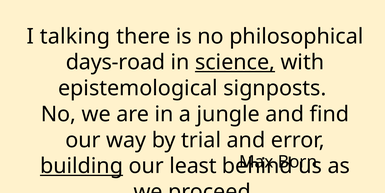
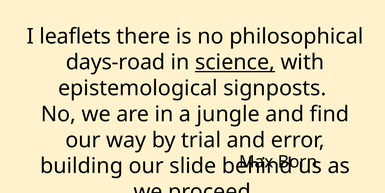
talking: talking -> leaflets (75, 36)
building underline: present -> none (82, 166)
least: least -> slide (193, 166)
